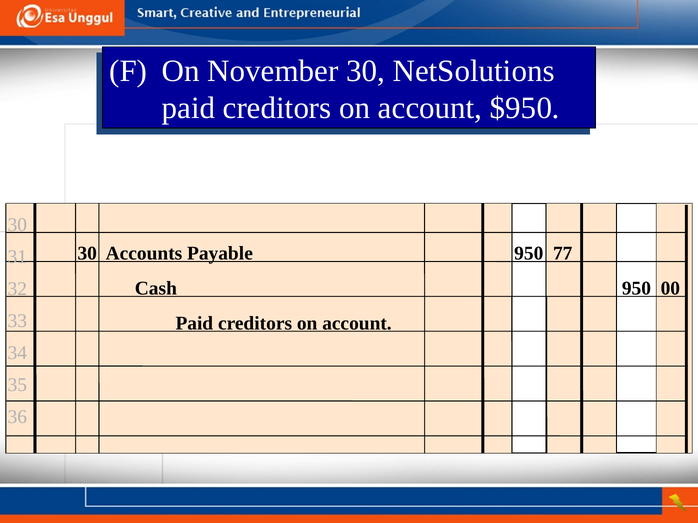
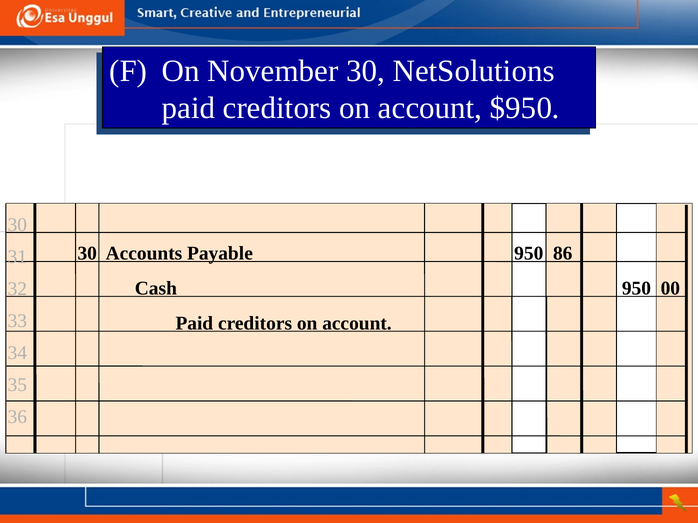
77: 77 -> 86 (563, 254)
